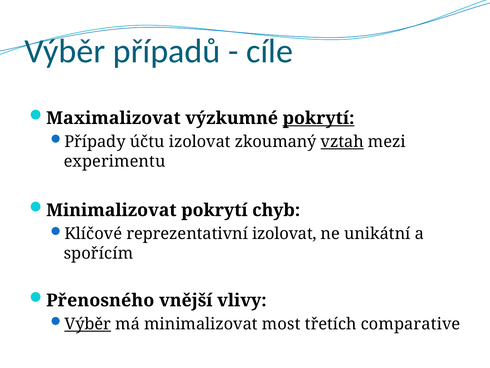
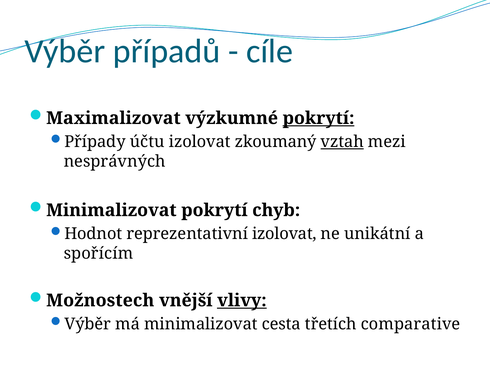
experimentu: experimentu -> nesprávných (115, 161)
Klíčové: Klíčové -> Hodnot (93, 234)
Přenosného: Přenosného -> Možnostech (100, 300)
vlivy underline: none -> present (242, 300)
Výběr underline: present -> none (88, 324)
most: most -> cesta (281, 324)
